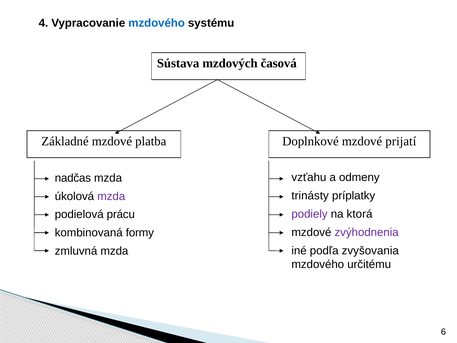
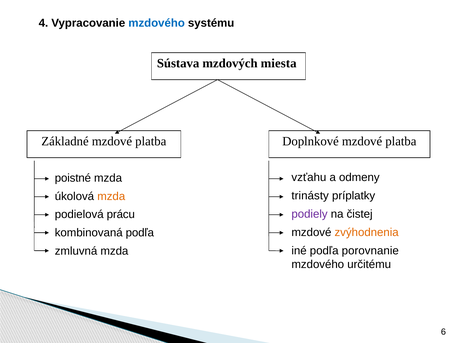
časová: časová -> miesta (279, 63)
Doplnkové mzdové prijatí: prijatí -> platba (401, 141)
nadčas: nadčas -> poistné (73, 178)
mzda colour: purple -> orange (111, 196)
ktorá: ktorá -> čistej (360, 214)
zvýhodnenia colour: purple -> orange (367, 232)
kombinovaná formy: formy -> podľa (140, 233)
zvyšovania: zvyšovania -> porovnanie (370, 250)
